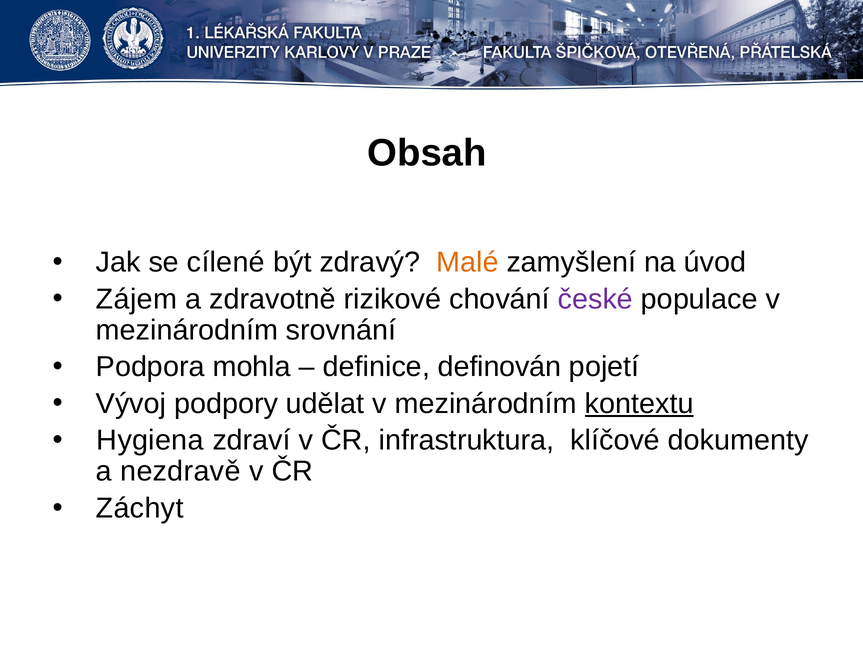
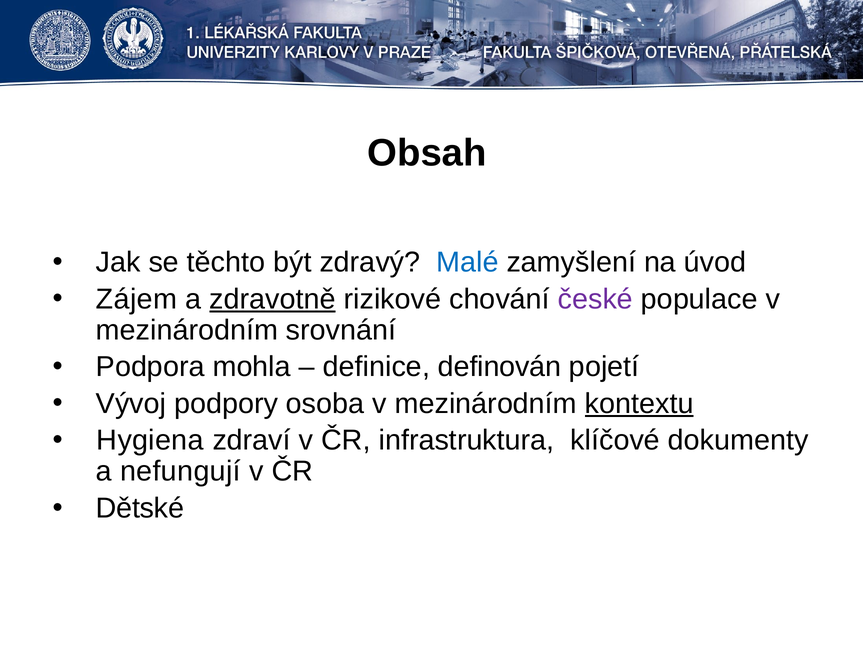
cílené: cílené -> těchto (226, 262)
Malé colour: orange -> blue (467, 262)
zdravotně underline: none -> present (272, 299)
udělat: udělat -> osoba (325, 404)
nezdravě: nezdravě -> nefungují (180, 472)
Záchyt: Záchyt -> Dětské (140, 508)
